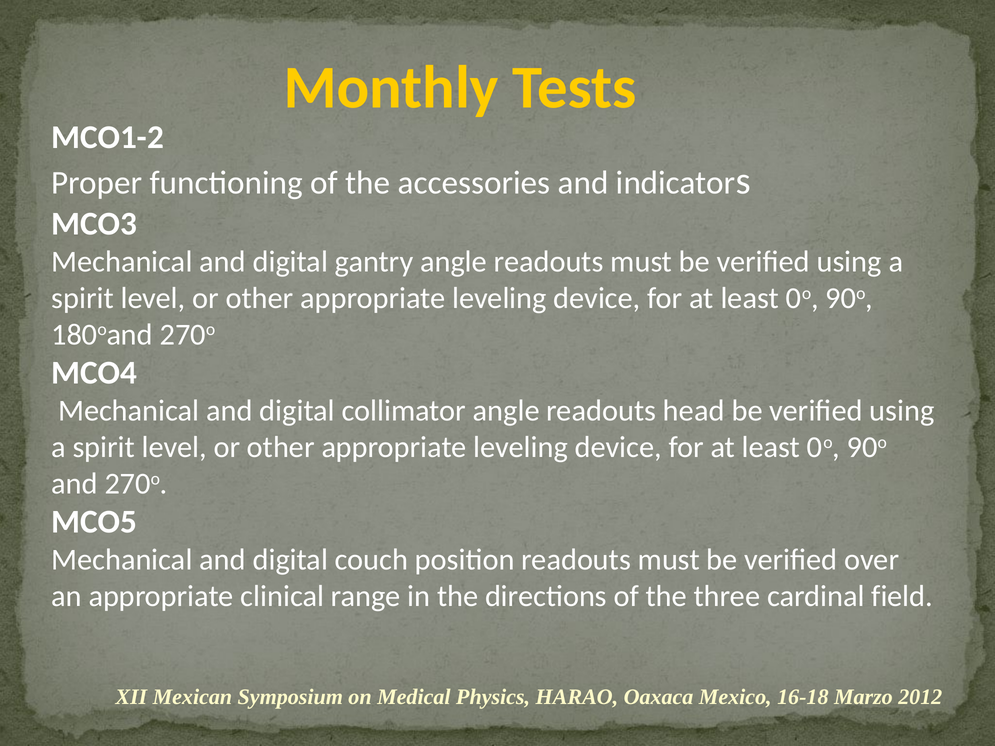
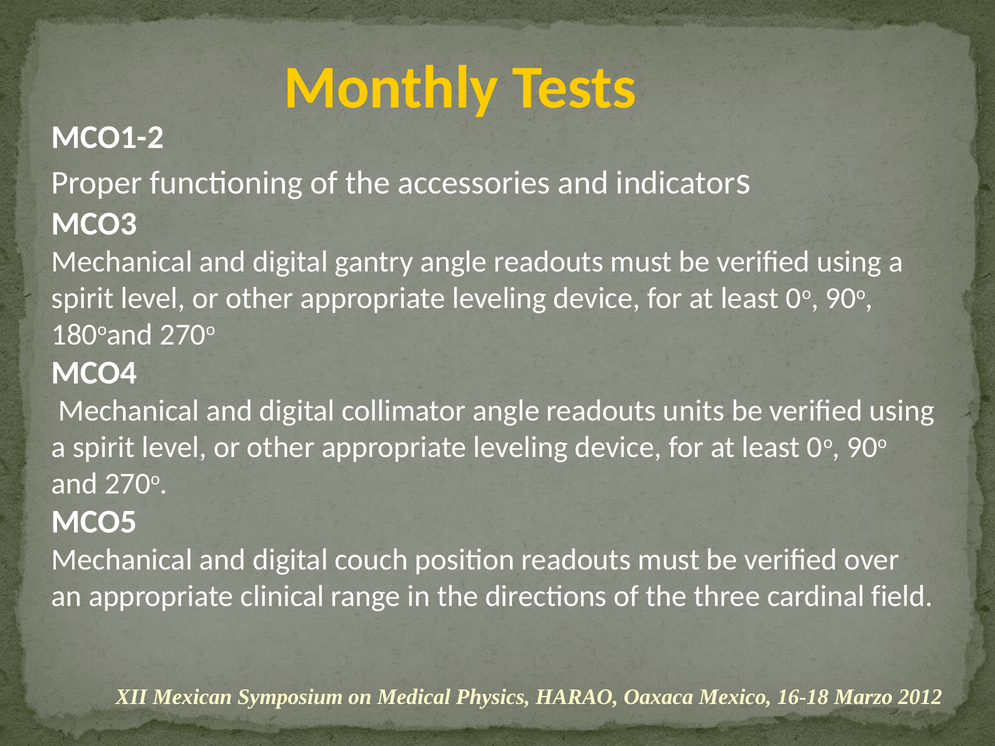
head: head -> units (694, 411)
